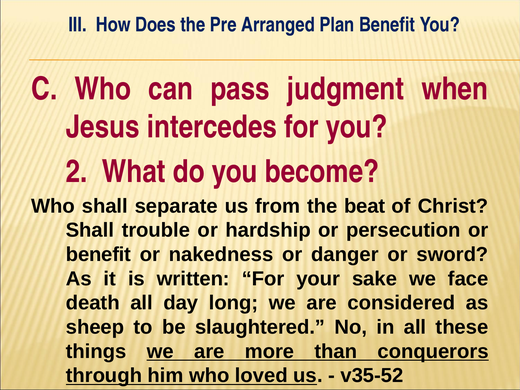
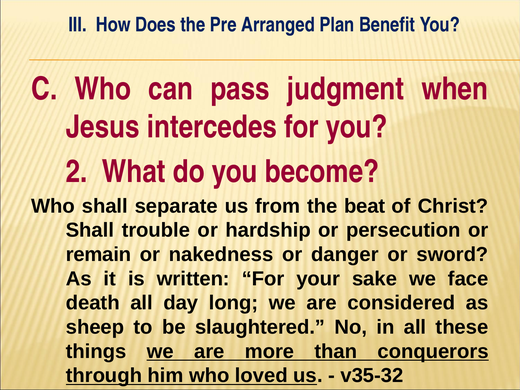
benefit: benefit -> remain (98, 254)
v35-52: v35-52 -> v35-32 (372, 376)
